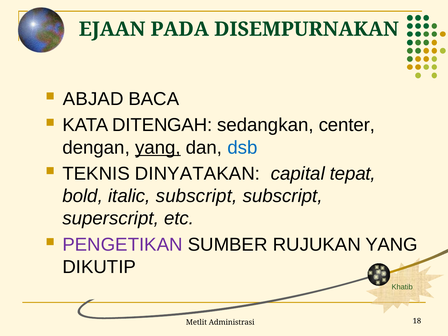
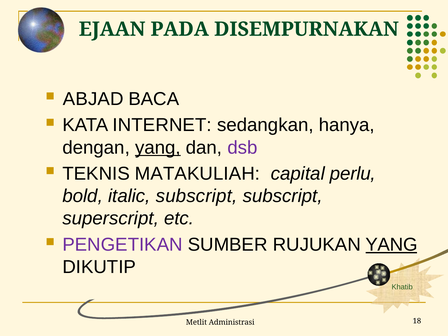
DITENGAH: DITENGAH -> INTERNET (162, 125)
center: center -> hanya (347, 125)
dsb colour: blue -> purple (242, 148)
DINYATAKAN: DINYATAKAN -> MATAKULIAH (198, 174)
tepat: tepat -> perlu (353, 174)
YANG underline: none -> present (391, 245)
